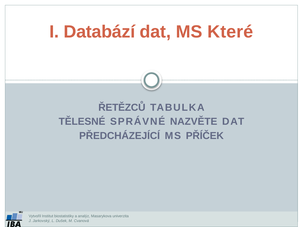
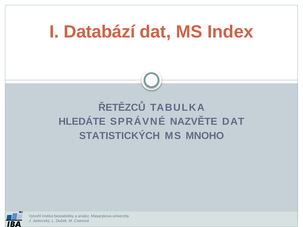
Které: Které -> Index (230, 32)
TĚLESNÉ: TĚLESNÉ -> HLEDÁTE (82, 122)
PŘEDCHÁZEJÍCÍ: PŘEDCHÁZEJÍCÍ -> STATISTICKÝCH (120, 136)
PŘÍČEK: PŘÍČEK -> MNOHO (205, 136)
